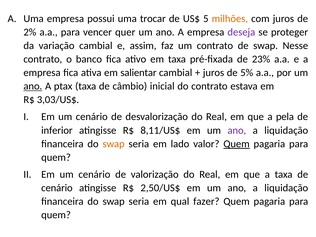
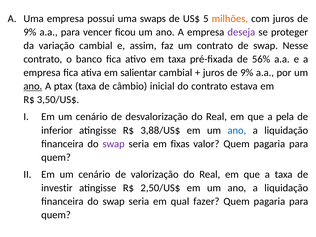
trocar: trocar -> swaps (153, 19)
2%: 2% -> 9% (30, 32)
quer: quer -> ficou (125, 32)
23%: 23% -> 56% (261, 59)
5%: 5% -> 9% (247, 73)
3,03/US$: 3,03/US$ -> 3,50/US$ (58, 100)
8,11/US$: 8,11/US$ -> 3,88/US$ (160, 130)
ano colour: purple -> blue (237, 130)
swap colour: orange -> purple (114, 144)
lado: lado -> fixas (180, 144)
Quem underline: present -> none (237, 144)
cenário: cenário -> investir (57, 188)
